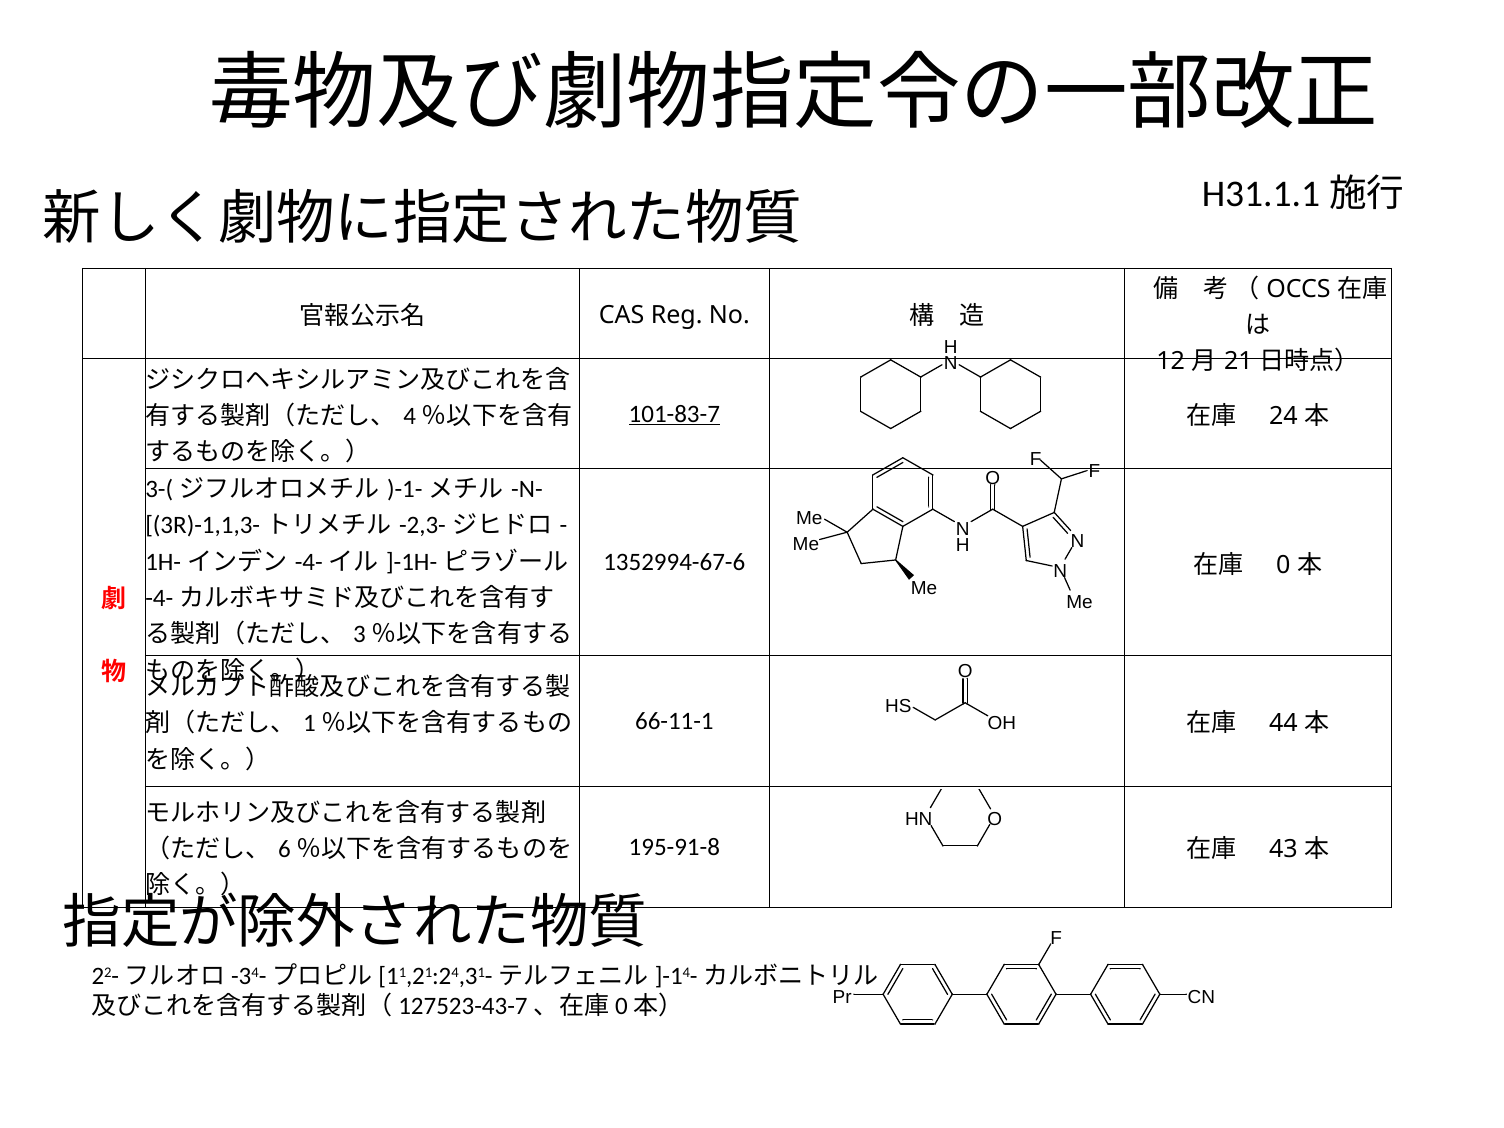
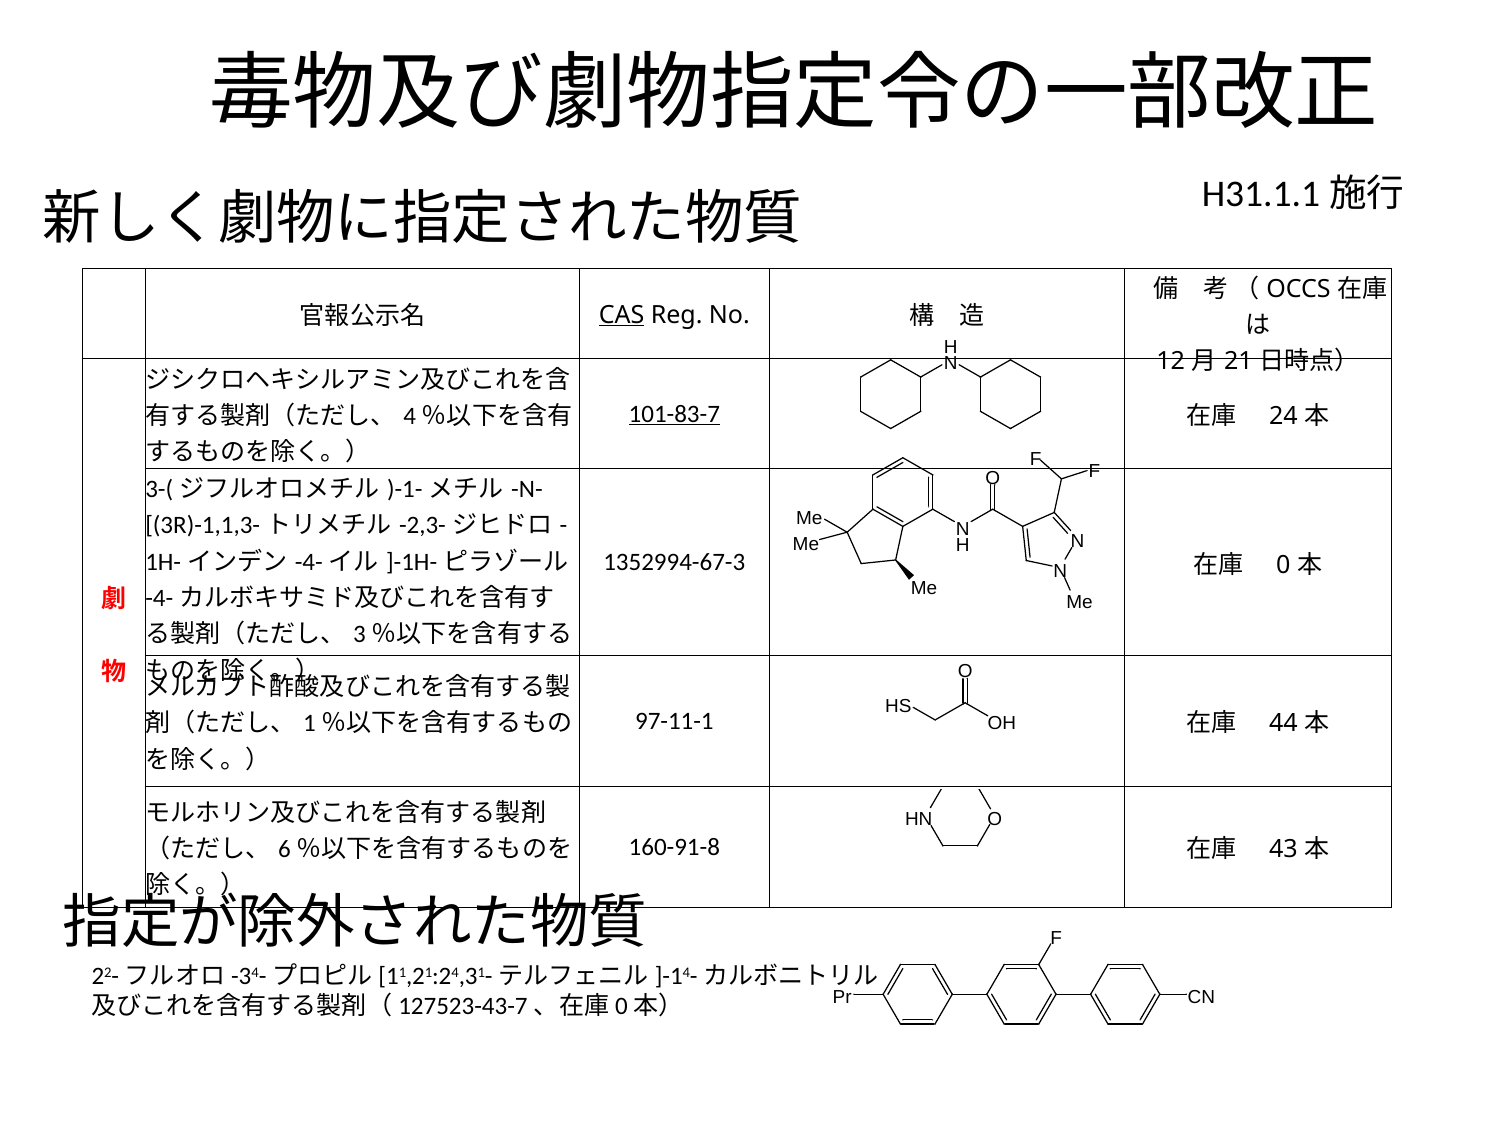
CAS underline: none -> present (622, 315)
1352994-67-6: 1352994-67-6 -> 1352994-67-3 (674, 562)
66-11-1: 66-11-1 -> 97-11-1 (674, 721)
195-91-8: 195-91-8 -> 160-91-8 (674, 847)
